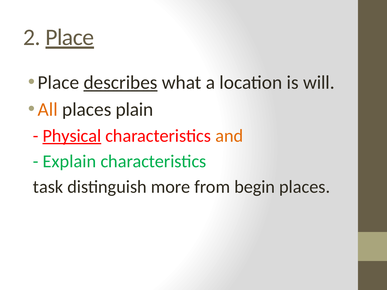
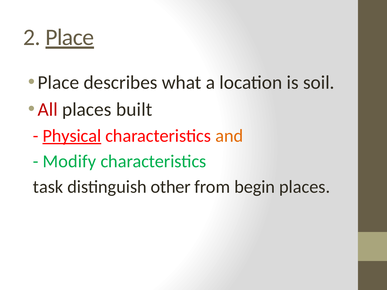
describes underline: present -> none (121, 83)
will: will -> soil (319, 83)
All colour: orange -> red (48, 110)
plain: plain -> built (134, 110)
Explain: Explain -> Modify (69, 161)
more: more -> other (171, 187)
